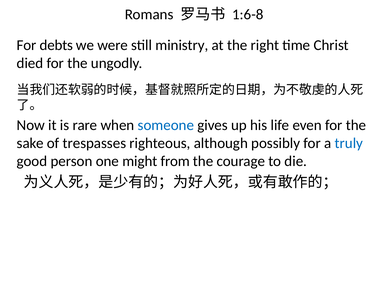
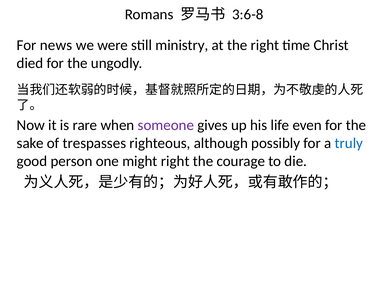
1:6-8: 1:6-8 -> 3:6-8 (248, 15)
debts: debts -> news (56, 45)
someone colour: blue -> purple (166, 125)
might from: from -> right (175, 161)
